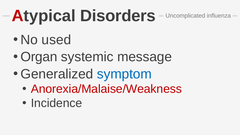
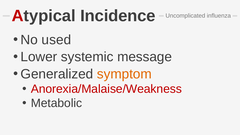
Disorders: Disorders -> Incidence (118, 16)
Organ: Organ -> Lower (39, 57)
symptom colour: blue -> orange (124, 74)
Incidence: Incidence -> Metabolic (57, 103)
